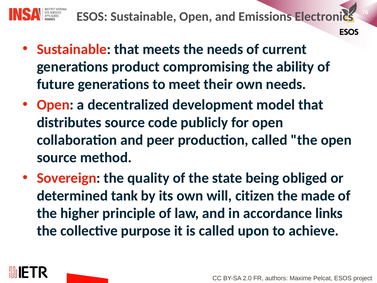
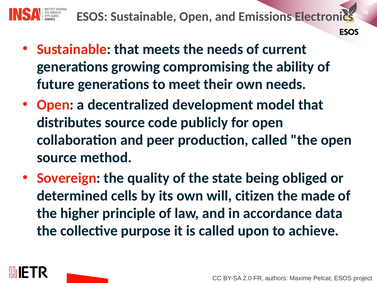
product: product -> growing (136, 67)
tank: tank -> cells (124, 195)
links: links -> data (329, 213)
